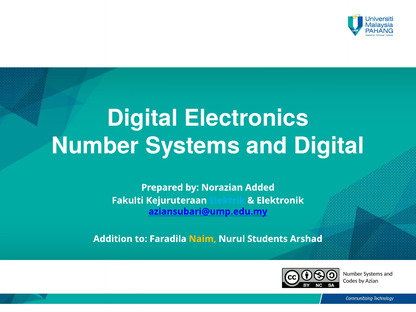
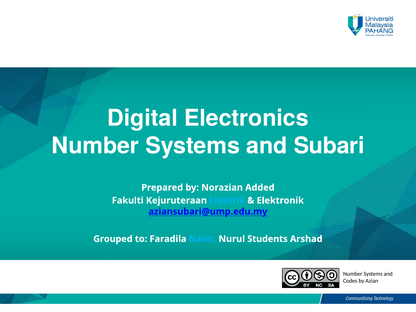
and Digital: Digital -> Subari (329, 146)
Addition: Addition -> Grouped (113, 239)
Naim colour: yellow -> light blue (203, 239)
